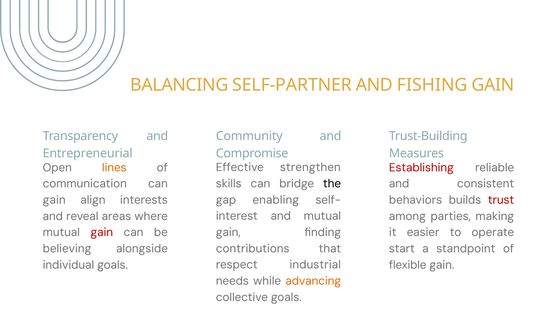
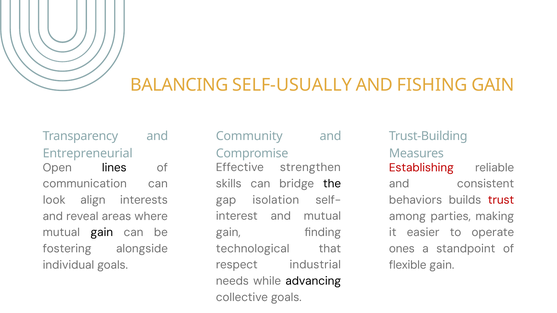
SELF-PARTNER: SELF-PARTNER -> SELF-USUALLY (292, 85)
lines colour: orange -> black (114, 168)
enabling: enabling -> isolation (276, 200)
gain: gain -> look (54, 200)
gain colour: red -> black (102, 233)
contributions: contributions -> technological (253, 249)
believing: believing -> fostering (67, 249)
start: start -> ones (402, 249)
advancing colour: orange -> black (313, 281)
